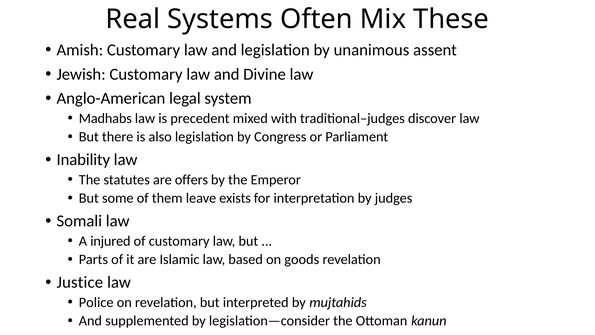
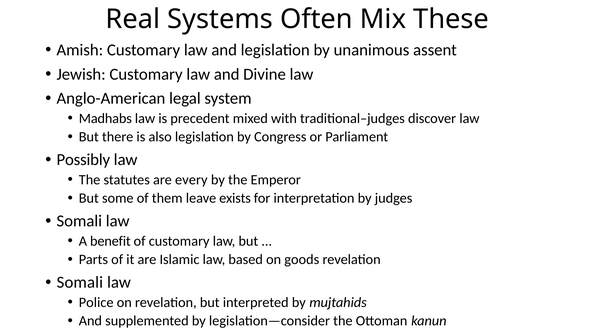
Inability: Inability -> Possibly (83, 160)
offers: offers -> every (191, 179)
injured: injured -> benefit (110, 241)
Justice: Justice -> Somali (80, 282)
